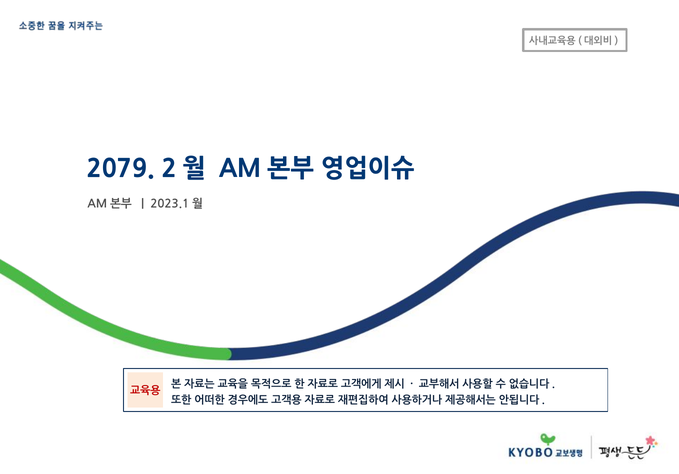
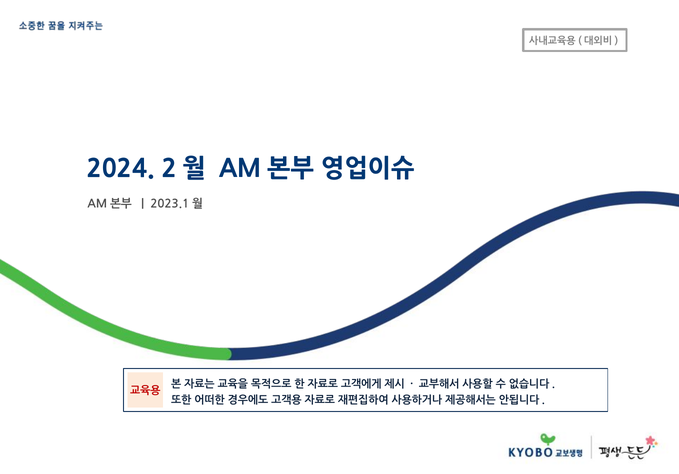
2079: 2079 -> 2024 (121, 169)
